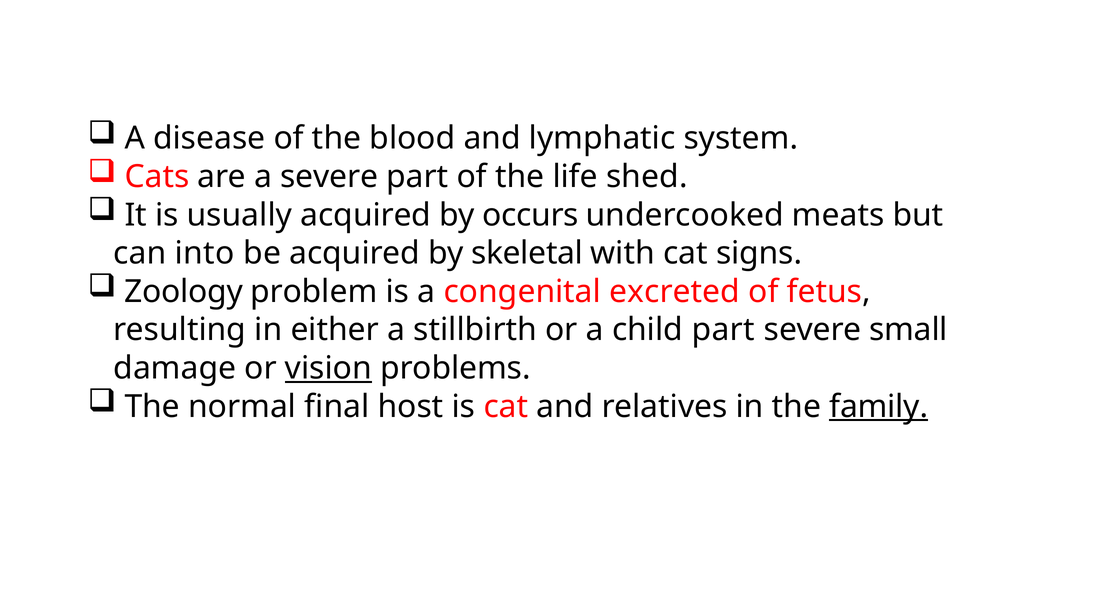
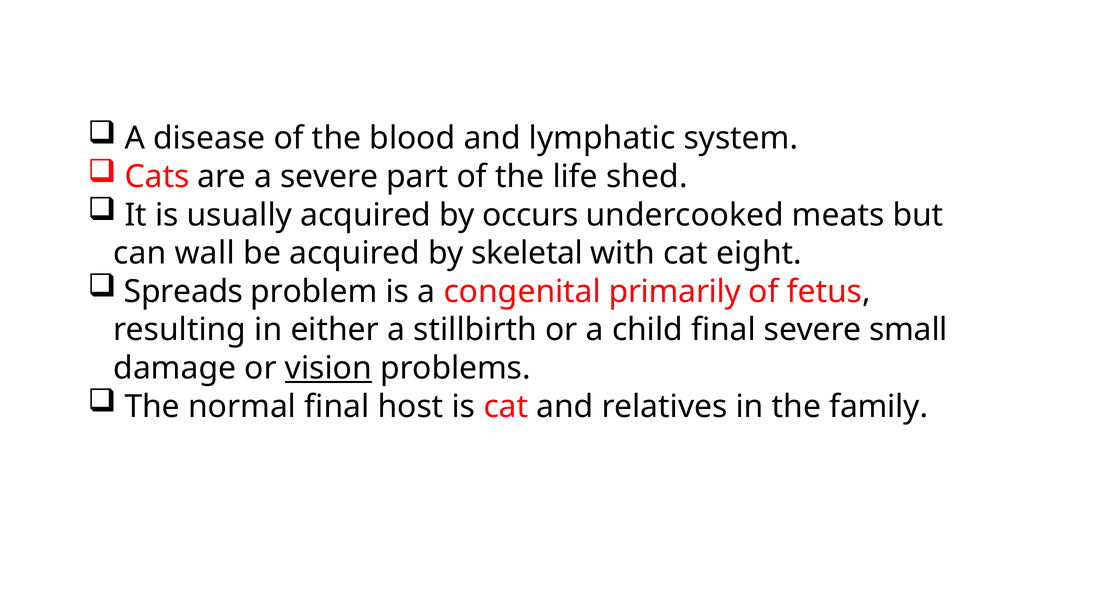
into: into -> wall (205, 253)
signs: signs -> eight (759, 253)
Zoology: Zoology -> Spreads (184, 292)
excreted: excreted -> primarily (675, 292)
child part: part -> final (724, 330)
family underline: present -> none (879, 407)
